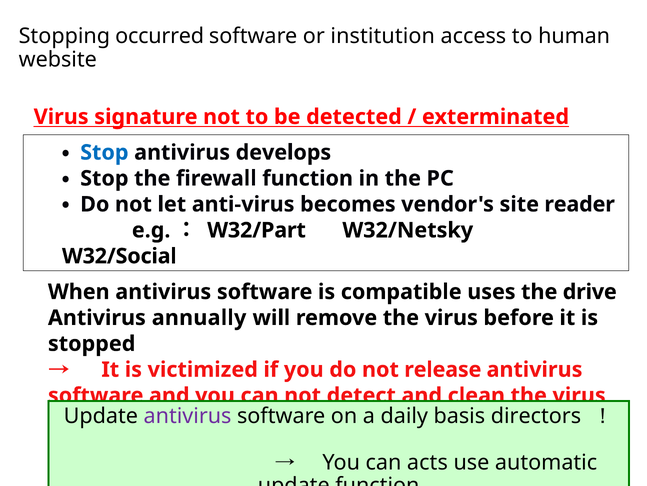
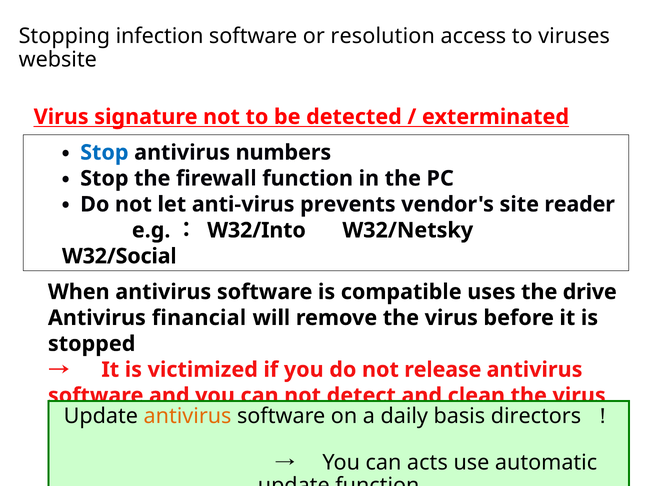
occurred: occurred -> infection (160, 36)
institution: institution -> resolution (383, 36)
human: human -> viruses (574, 36)
develops: develops -> numbers (283, 152)
becomes: becomes -> prevents (348, 204)
W32/Part: W32/Part -> W32/Into (257, 230)
annually: annually -> financial (199, 317)
antivirus colour: purple -> orange (188, 415)
